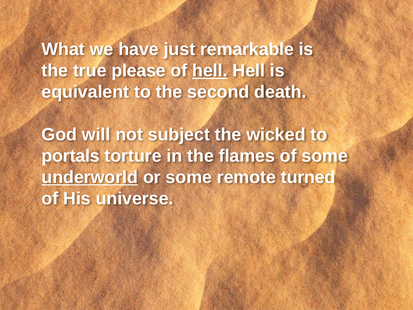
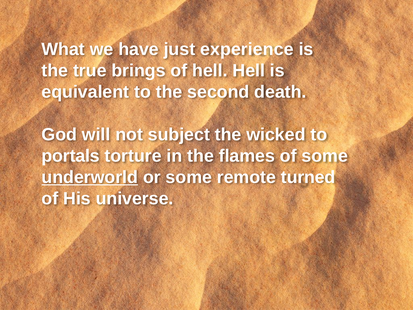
remarkable: remarkable -> experience (247, 49)
please: please -> brings (139, 71)
hell underline: present -> none (210, 71)
